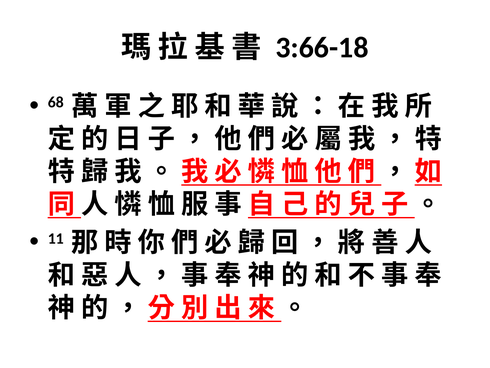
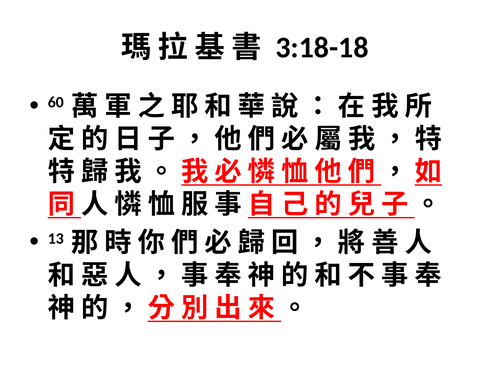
3:66-18: 3:66-18 -> 3:18-18 (322, 47)
68: 68 -> 60 (56, 102)
11: 11 -> 13 (56, 238)
